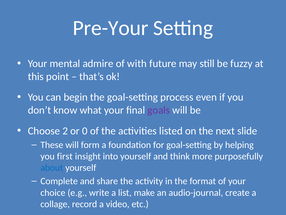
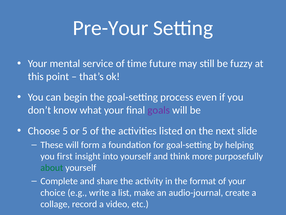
admire: admire -> service (98, 63)
with: with -> time (137, 63)
Choose 2: 2 -> 5 (65, 131)
or 0: 0 -> 5 (85, 131)
about colour: blue -> green (52, 167)
